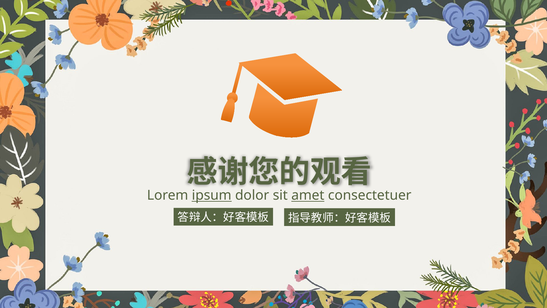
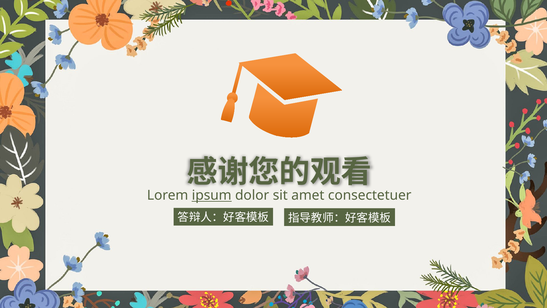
amet underline: present -> none (308, 195)
